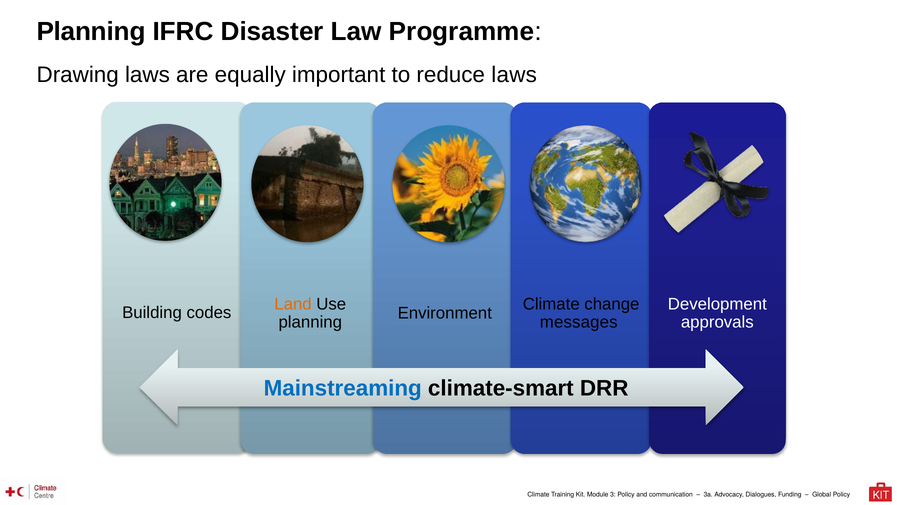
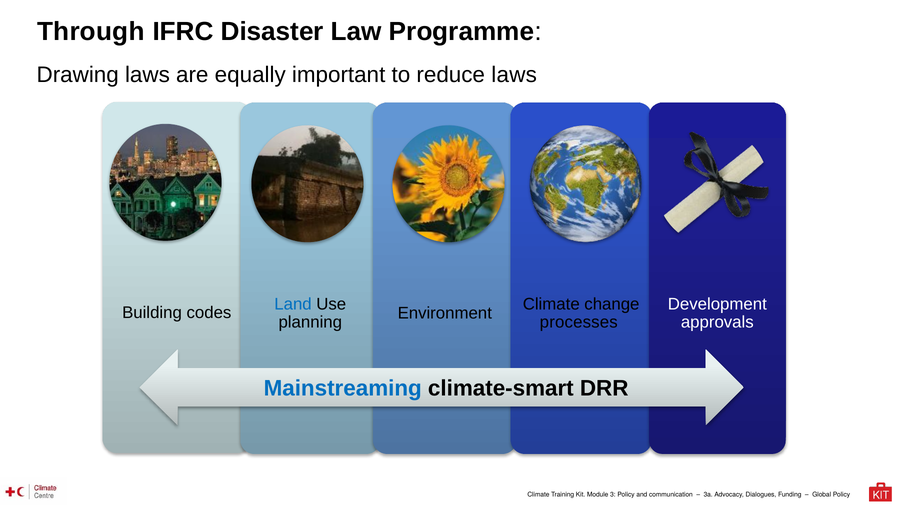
Planning: Planning -> Through (91, 32)
Land colour: orange -> blue (293, 304)
messages: messages -> processes (579, 322)
